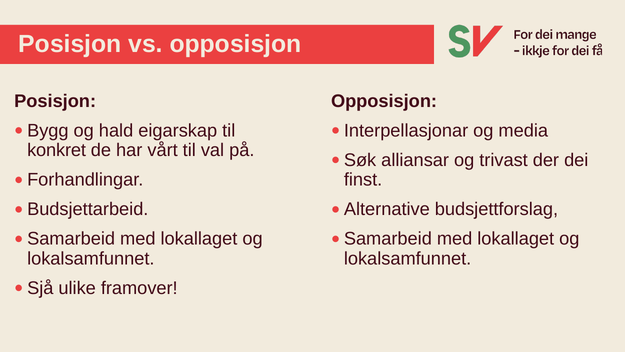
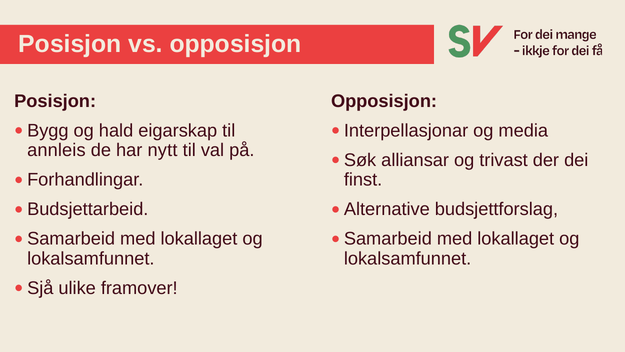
konkret: konkret -> annleis (56, 150)
vårt: vårt -> nytt (162, 150)
